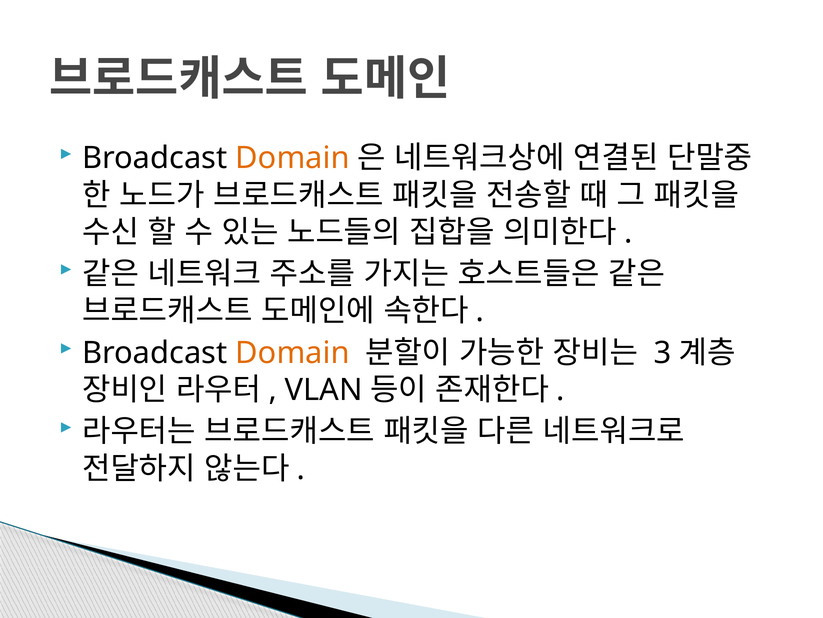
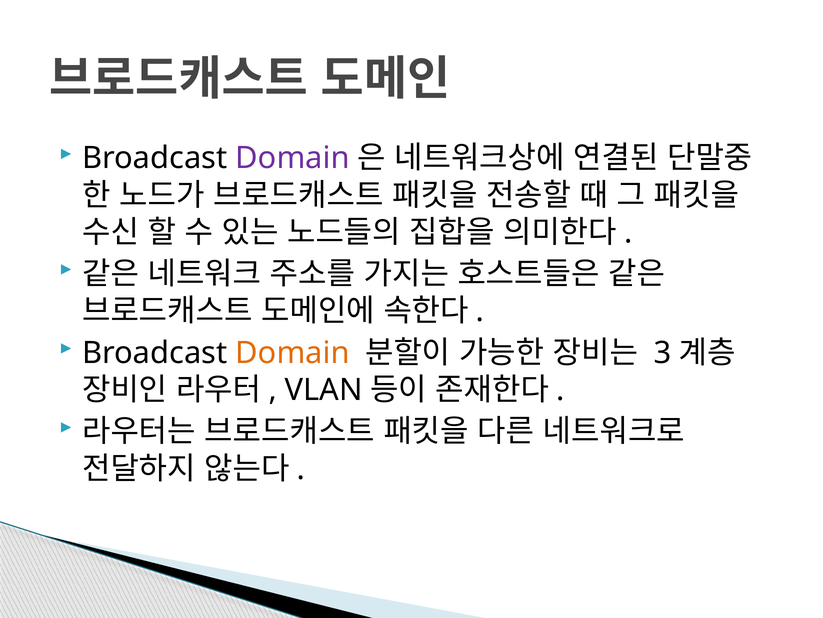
Domain colour: orange -> purple (293, 158)
